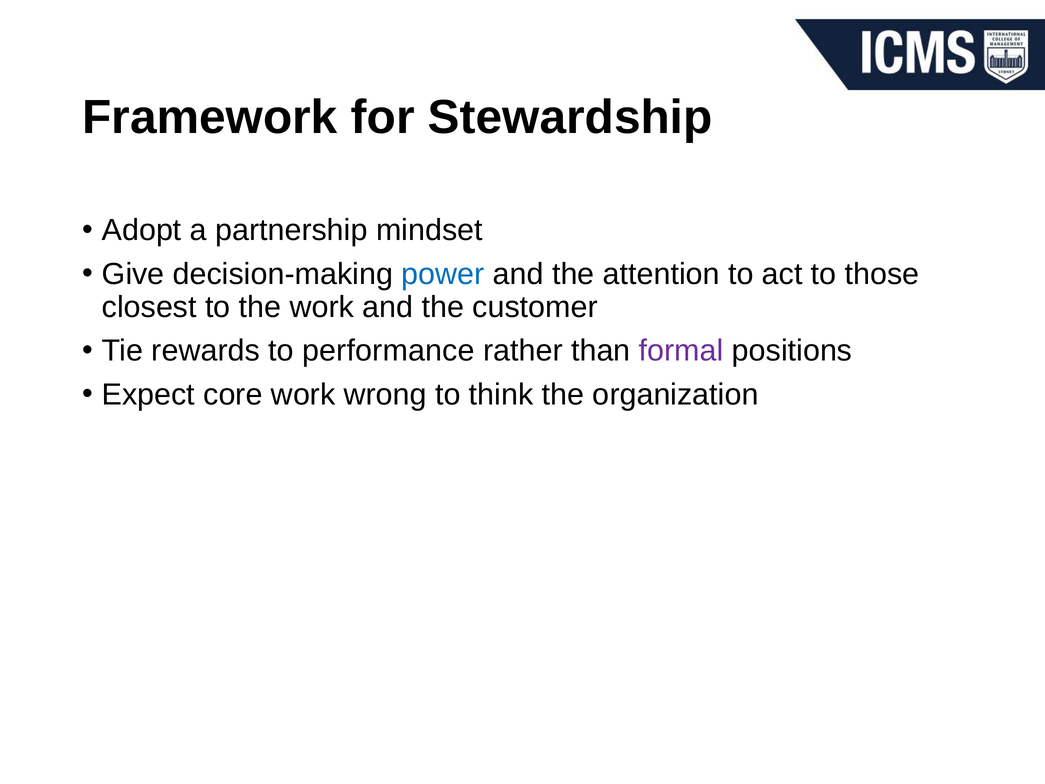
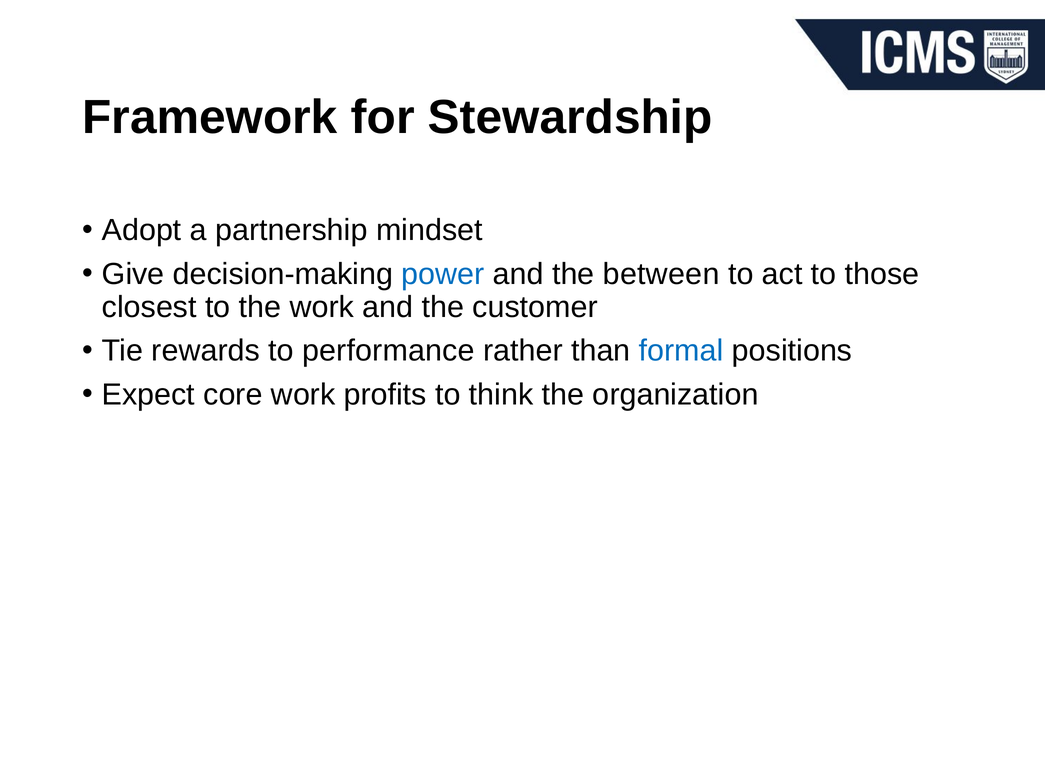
attention: attention -> between (661, 274)
formal colour: purple -> blue (681, 351)
wrong: wrong -> profits (385, 394)
